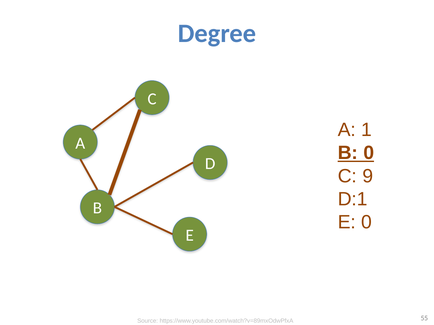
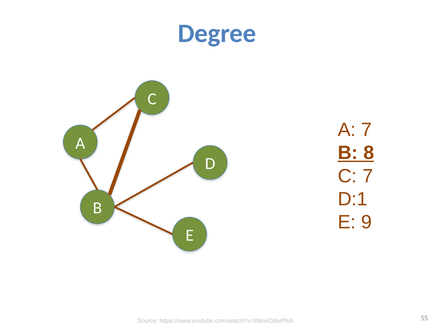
A 1: 1 -> 7 (367, 130)
B 0: 0 -> 8 (369, 153)
C 9: 9 -> 7 (368, 176)
E 0: 0 -> 9 (367, 223)
